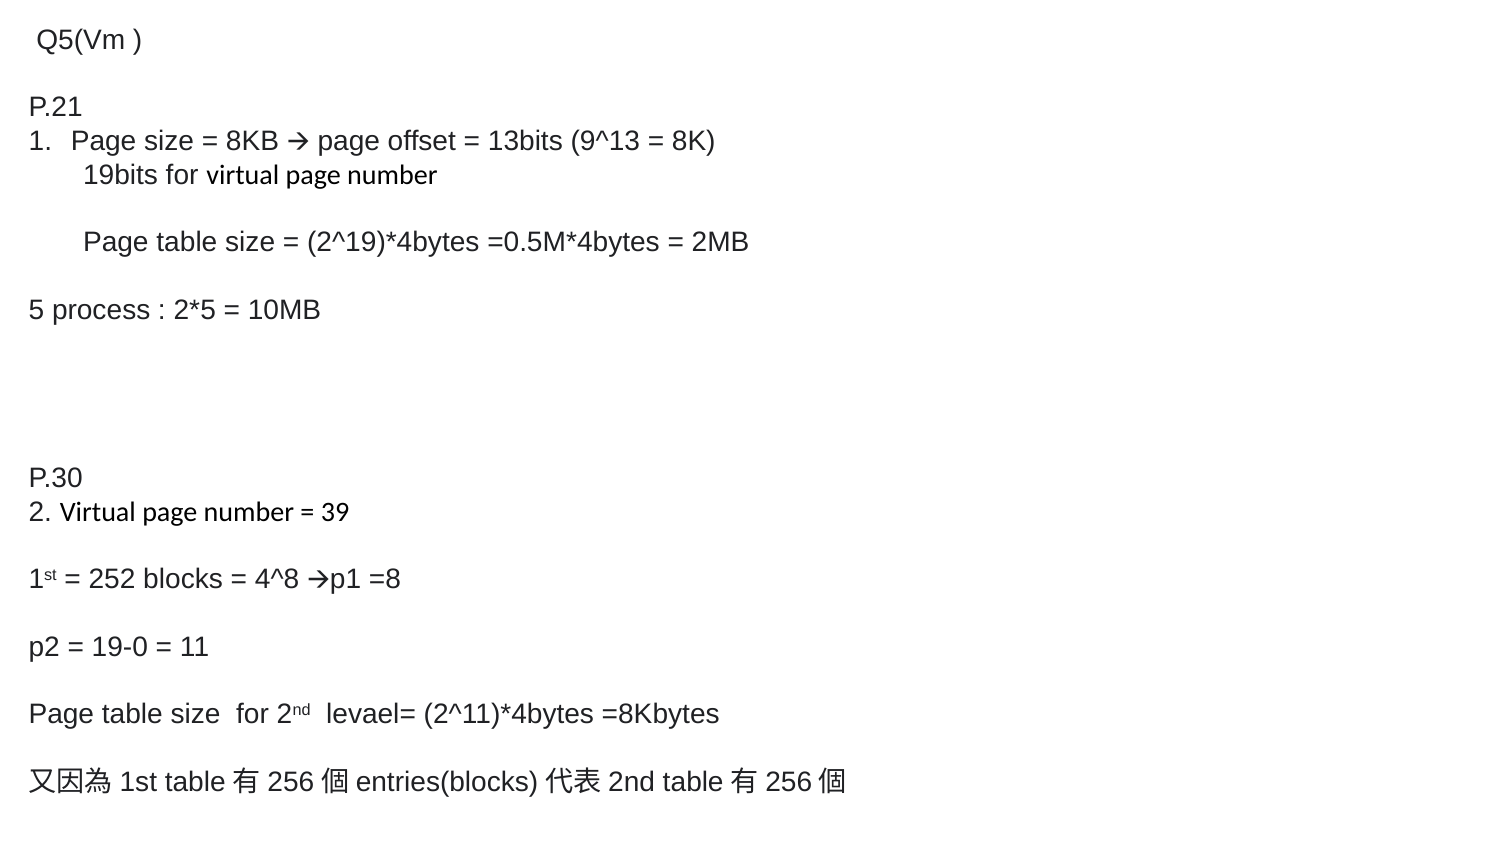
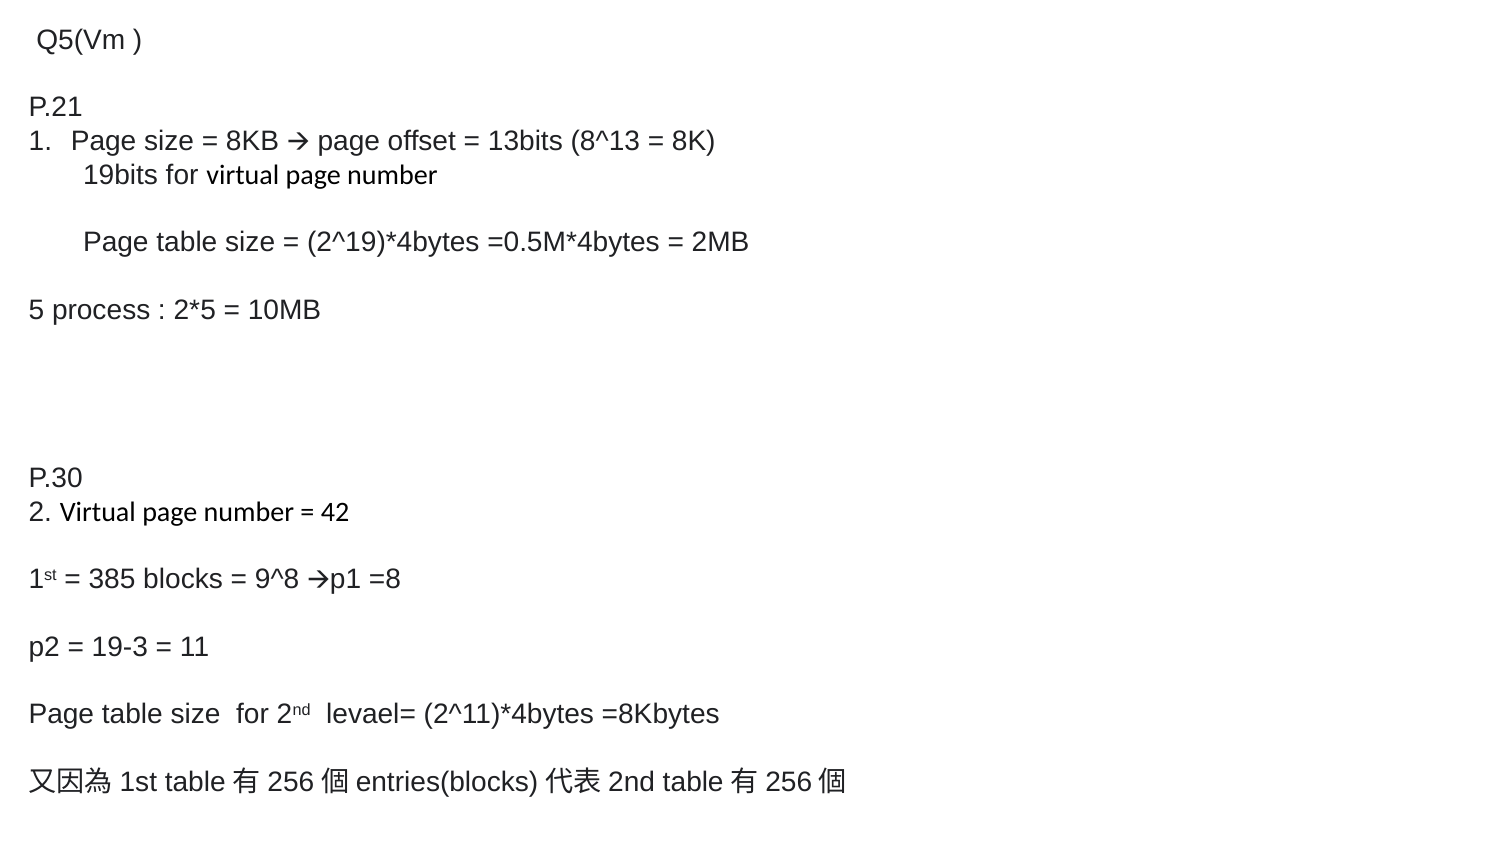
9^13: 9^13 -> 8^13 (605, 141)
39: 39 -> 42 (335, 512)
252: 252 -> 385 (112, 580)
4^8: 4^8 -> 9^8 (277, 580)
19-0: 19-0 -> 19-3 (120, 647)
